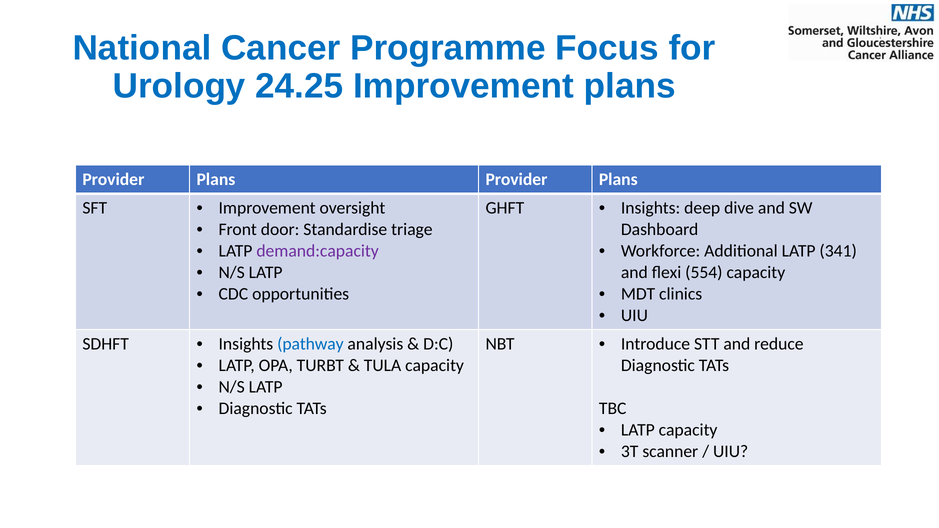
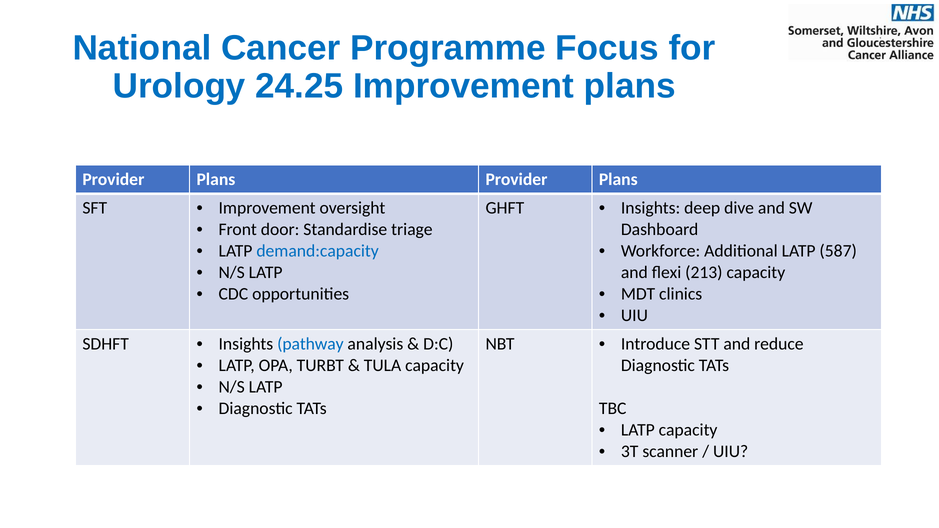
demand:capacity colour: purple -> blue (318, 251)
341: 341 -> 587 (838, 251)
554: 554 -> 213 (704, 273)
